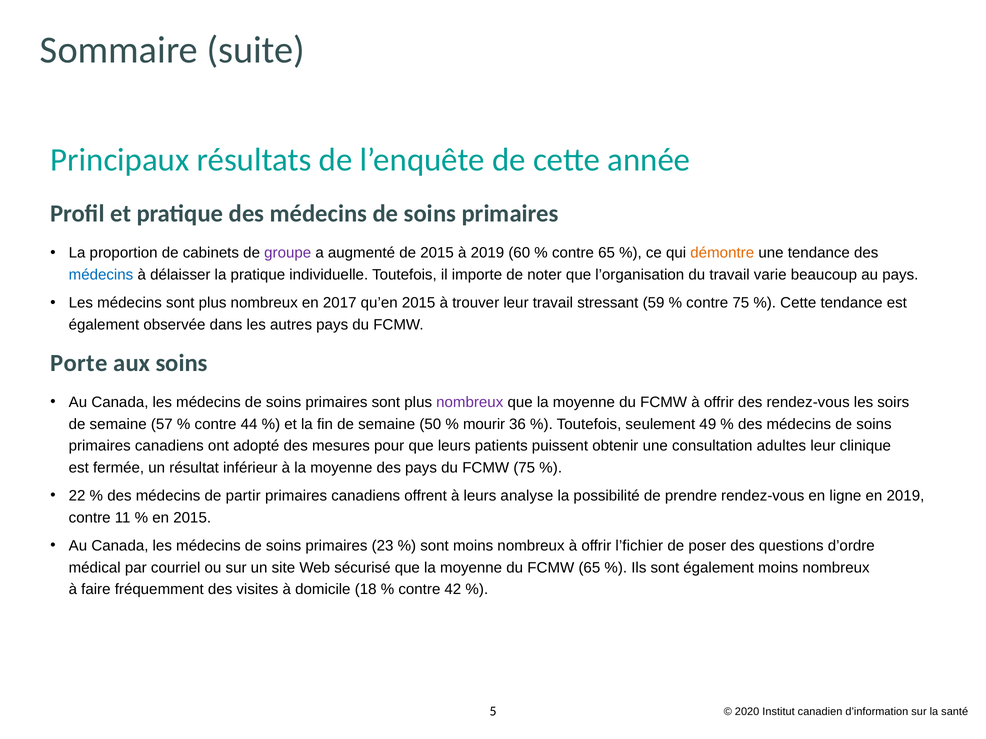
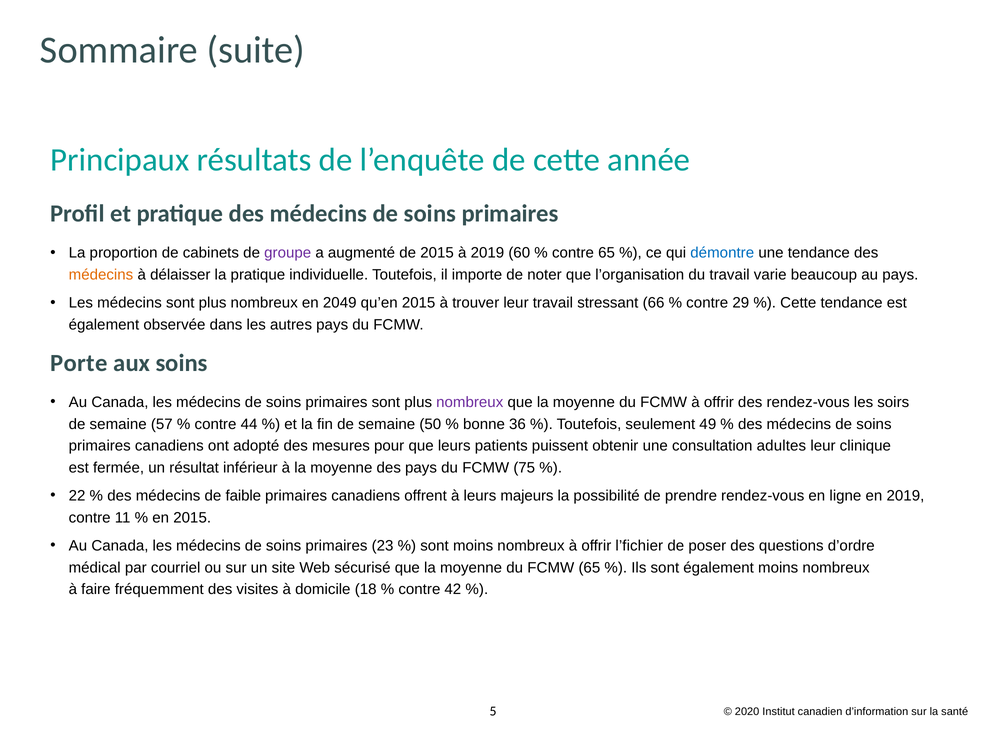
démontre colour: orange -> blue (722, 253)
médecins colour: blue -> orange (101, 275)
2017: 2017 -> 2049 (340, 303)
59: 59 -> 66 (654, 303)
contre 75: 75 -> 29 (741, 303)
mourir: mourir -> bonne (484, 424)
partir: partir -> faible (243, 496)
analyse: analyse -> majeurs (527, 496)
